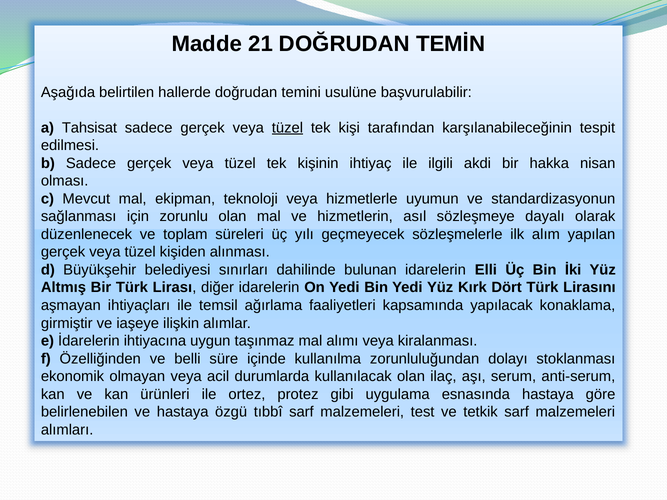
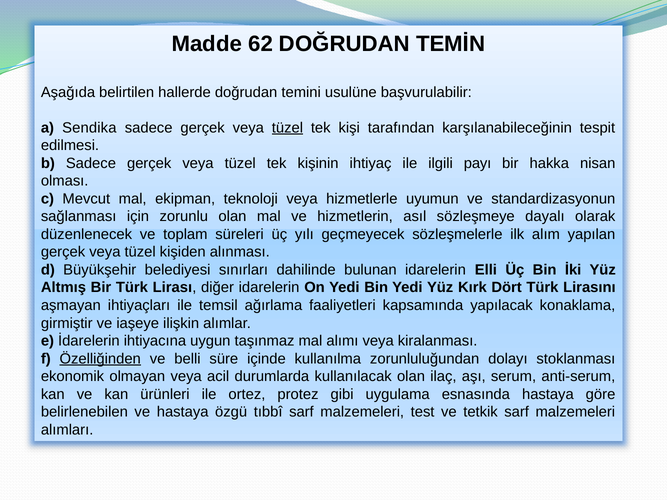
21: 21 -> 62 (260, 44)
Tahsisat: Tahsisat -> Sendika (89, 128)
akdi: akdi -> payı (478, 163)
Özelliğinden underline: none -> present (100, 359)
